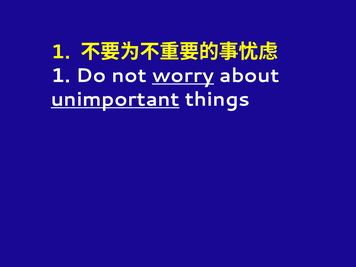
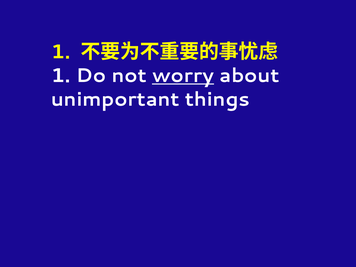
unimportant underline: present -> none (115, 99)
